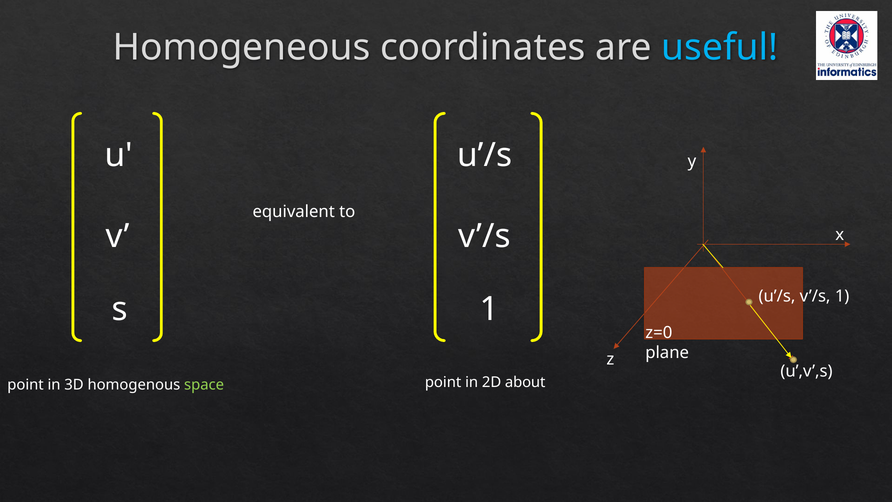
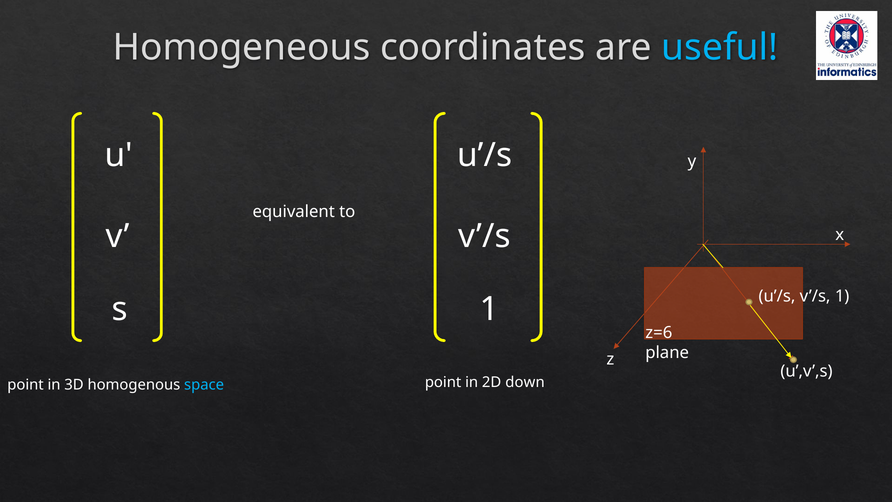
z=0: z=0 -> z=6 (659, 332)
space colour: light green -> light blue (204, 385)
about: about -> down (525, 382)
